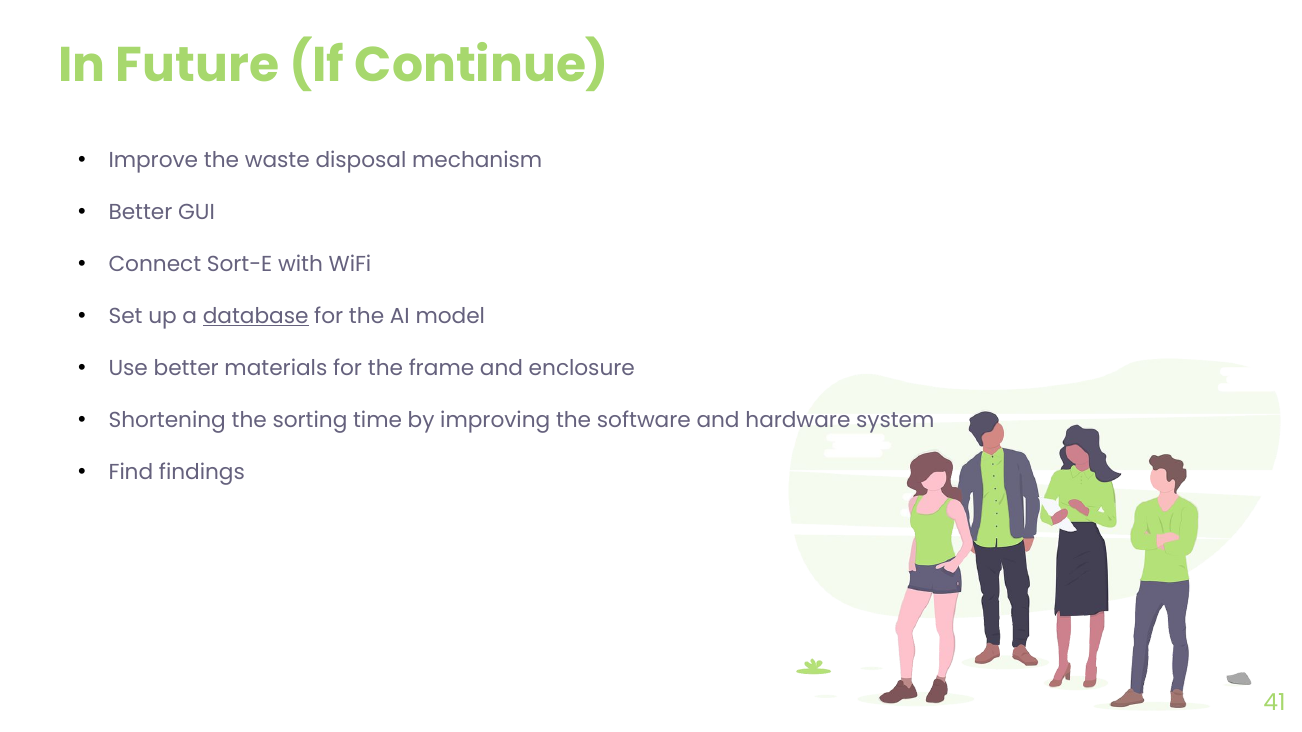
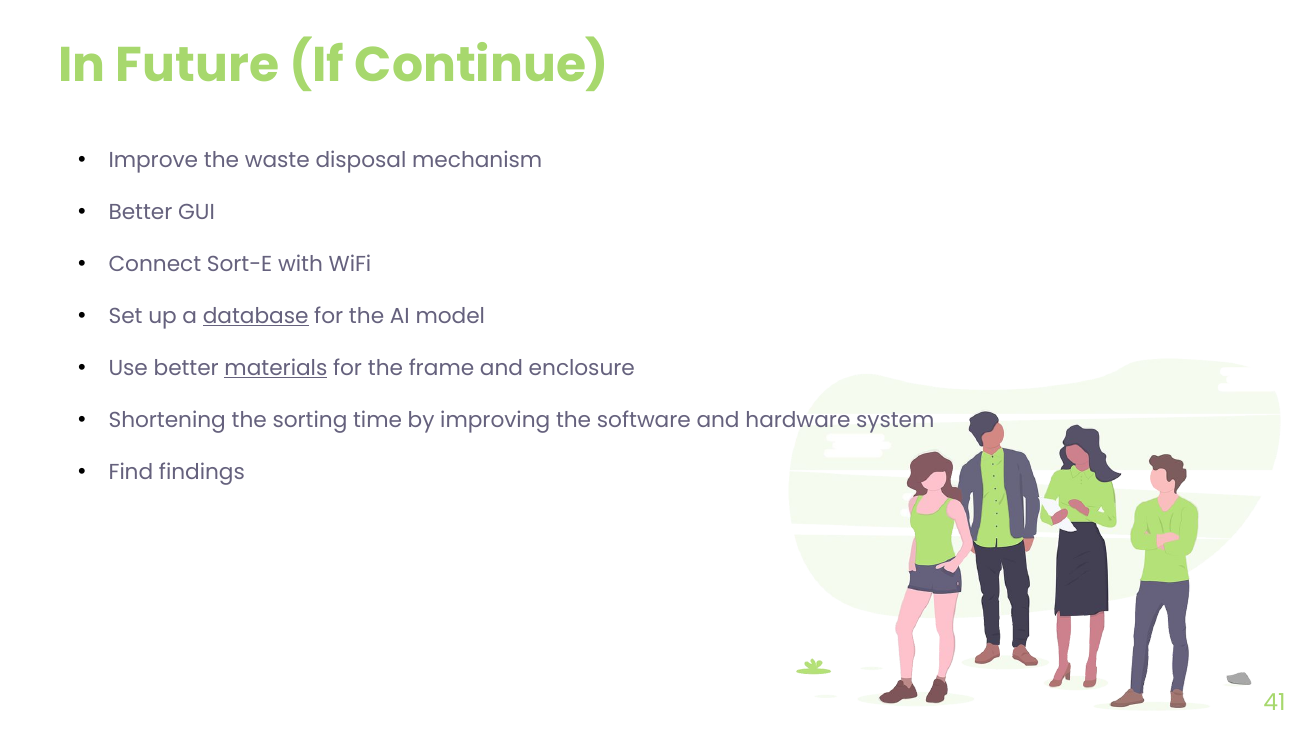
materials underline: none -> present (276, 368)
